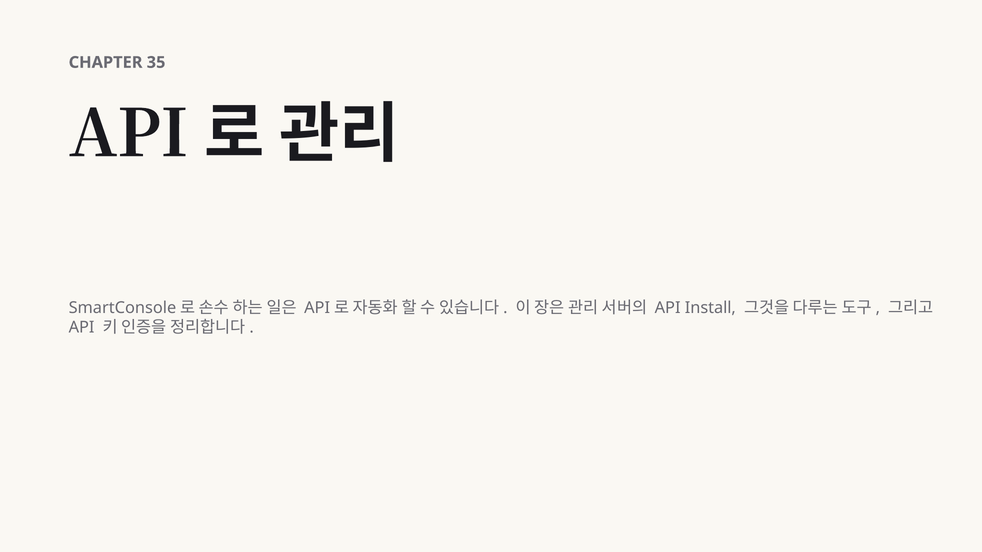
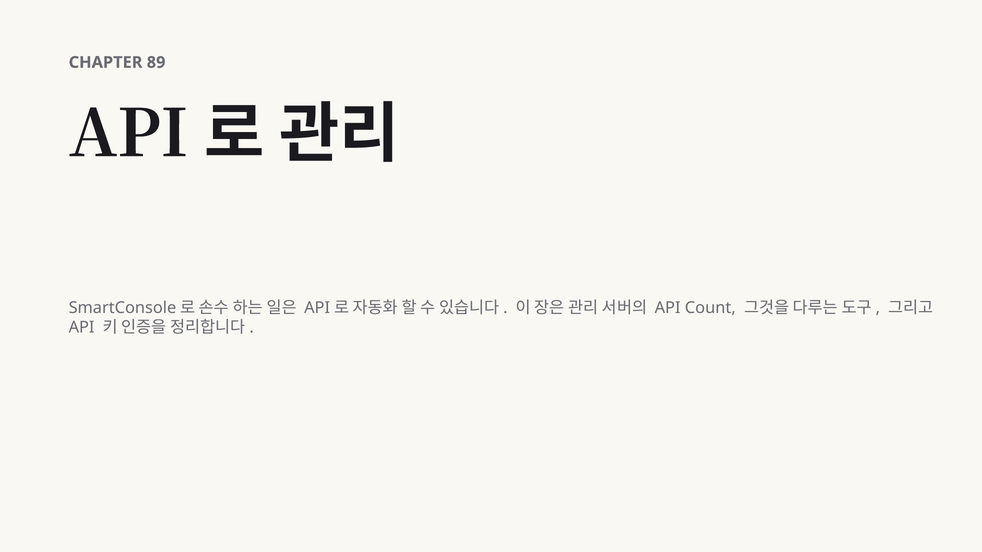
35: 35 -> 89 (156, 62)
Install: Install -> Count (710, 308)
